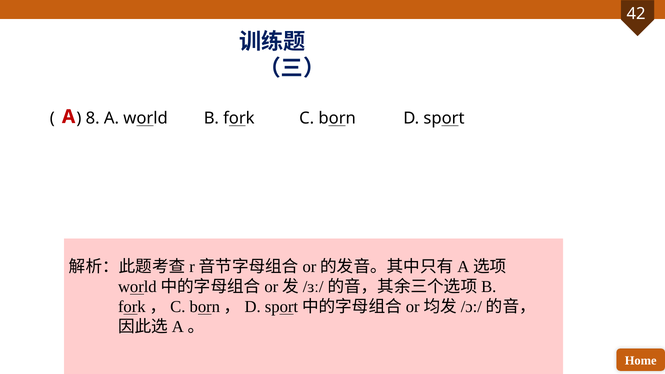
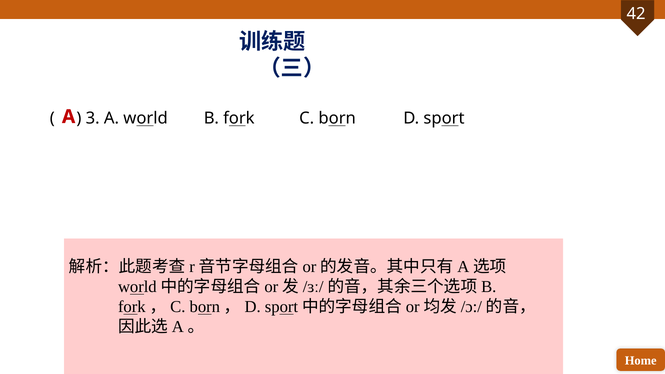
8: 8 -> 3 (93, 118)
